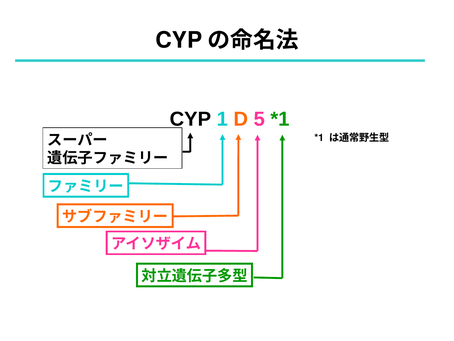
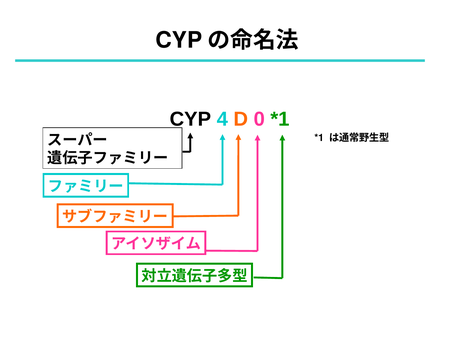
1: 1 -> 4 (222, 119)
5: 5 -> 0 (259, 119)
